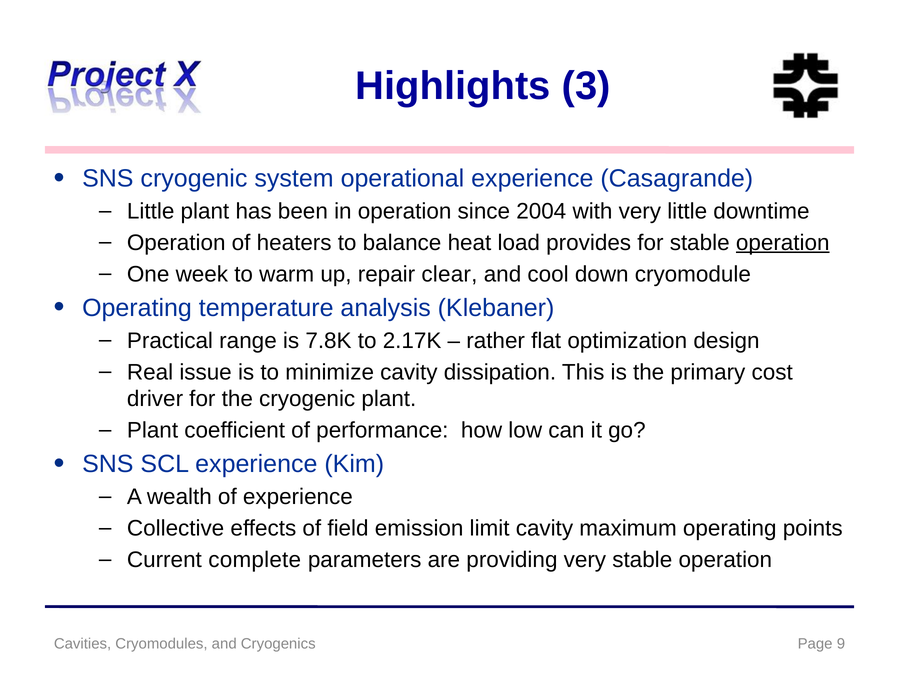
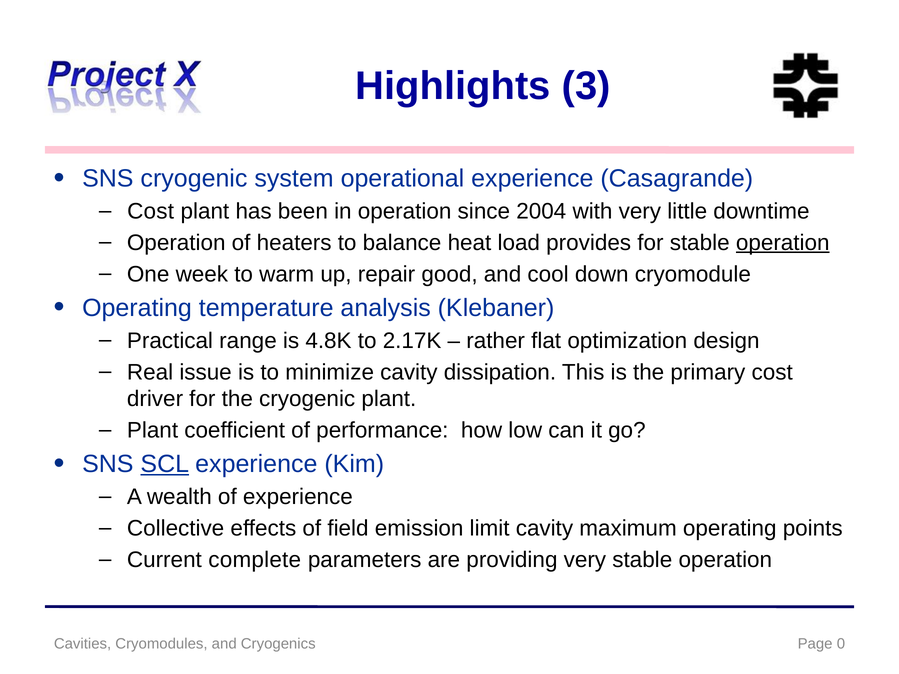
Little: Little -> Cost (151, 211)
clear: clear -> good (450, 274)
7.8K: 7.8K -> 4.8K (328, 341)
SCL underline: none -> present (165, 464)
9: 9 -> 0 (841, 644)
